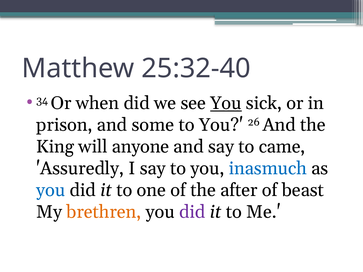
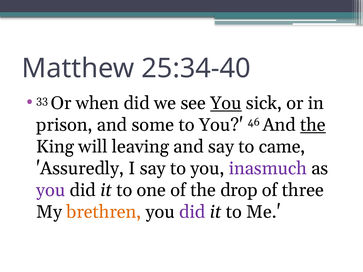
25:32-40: 25:32-40 -> 25:34-40 (196, 68)
34: 34 -> 33 (42, 100)
26: 26 -> 46 (254, 122)
the underline: none -> present (313, 125)
anyone: anyone -> leaving (140, 147)
inasmuch colour: blue -> purple (268, 169)
you colour: blue -> purple (51, 190)
after: after -> drop (239, 190)
beast: beast -> three (303, 190)
